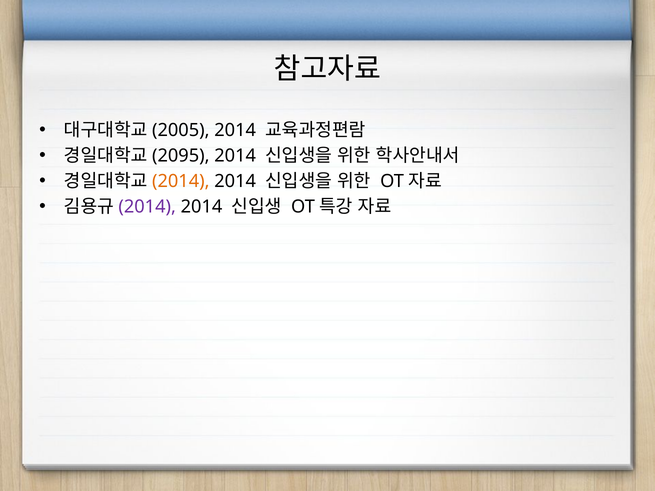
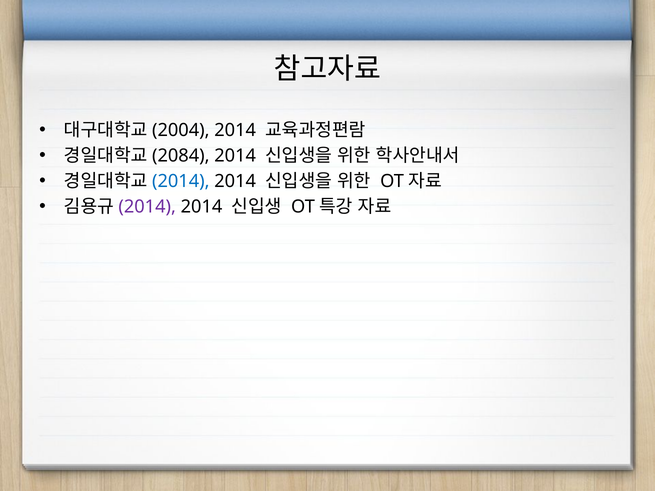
2005: 2005 -> 2004 (181, 130)
2095: 2095 -> 2084 (181, 156)
2014 colour: orange -> blue (181, 181)
